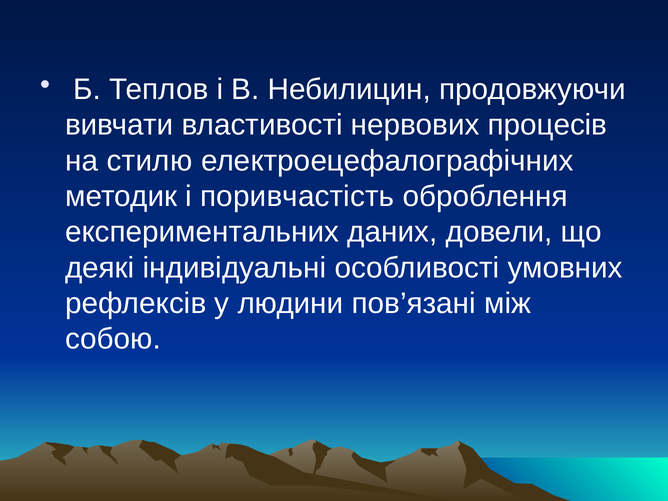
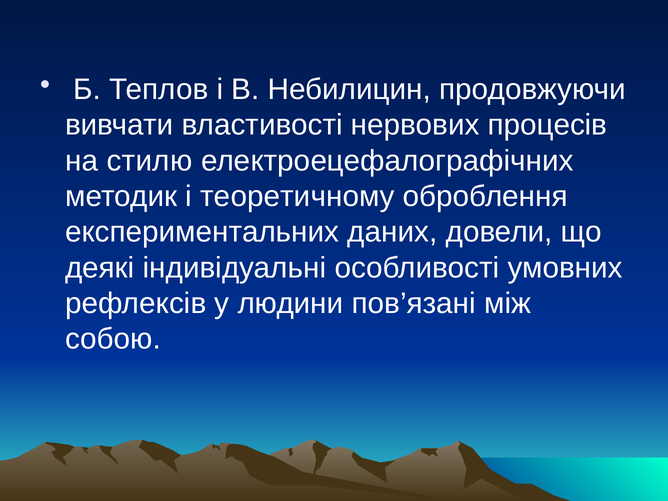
поривчастість: поривчастість -> теоретичному (297, 196)
